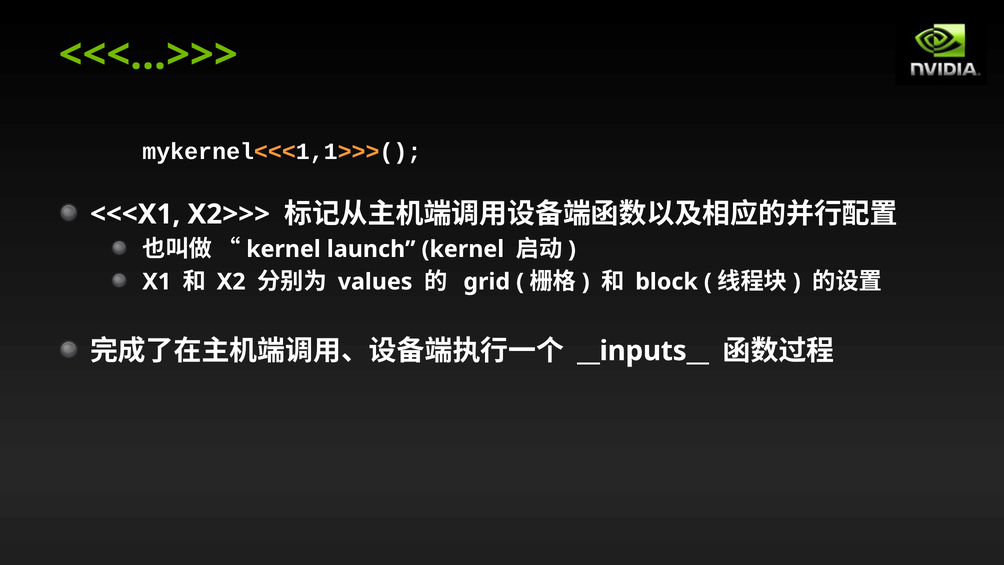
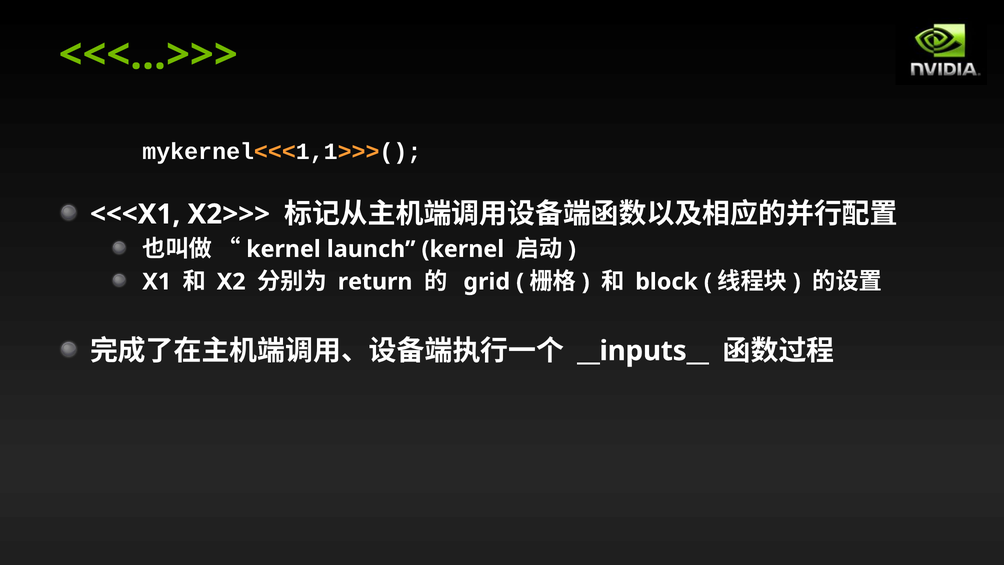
values: values -> return (375, 282)
